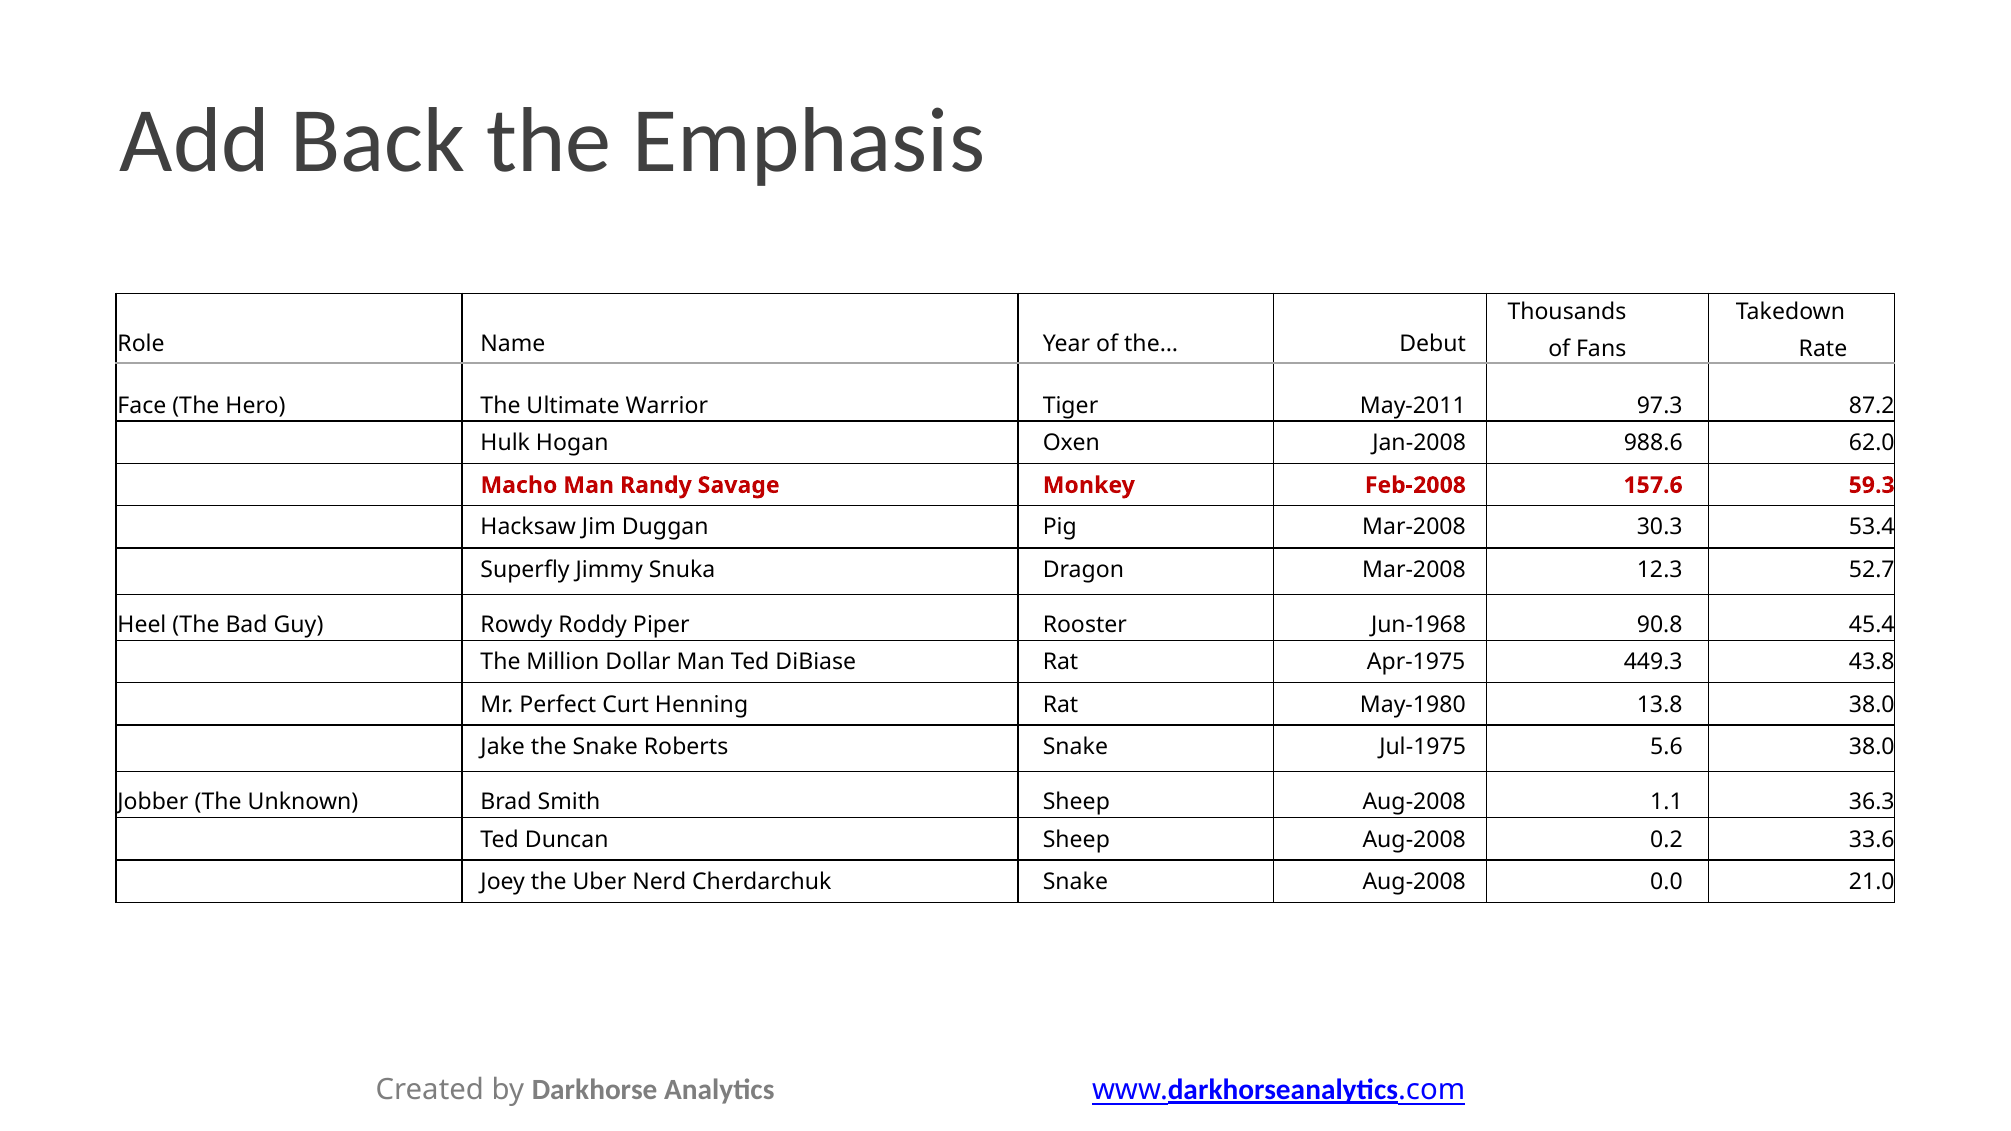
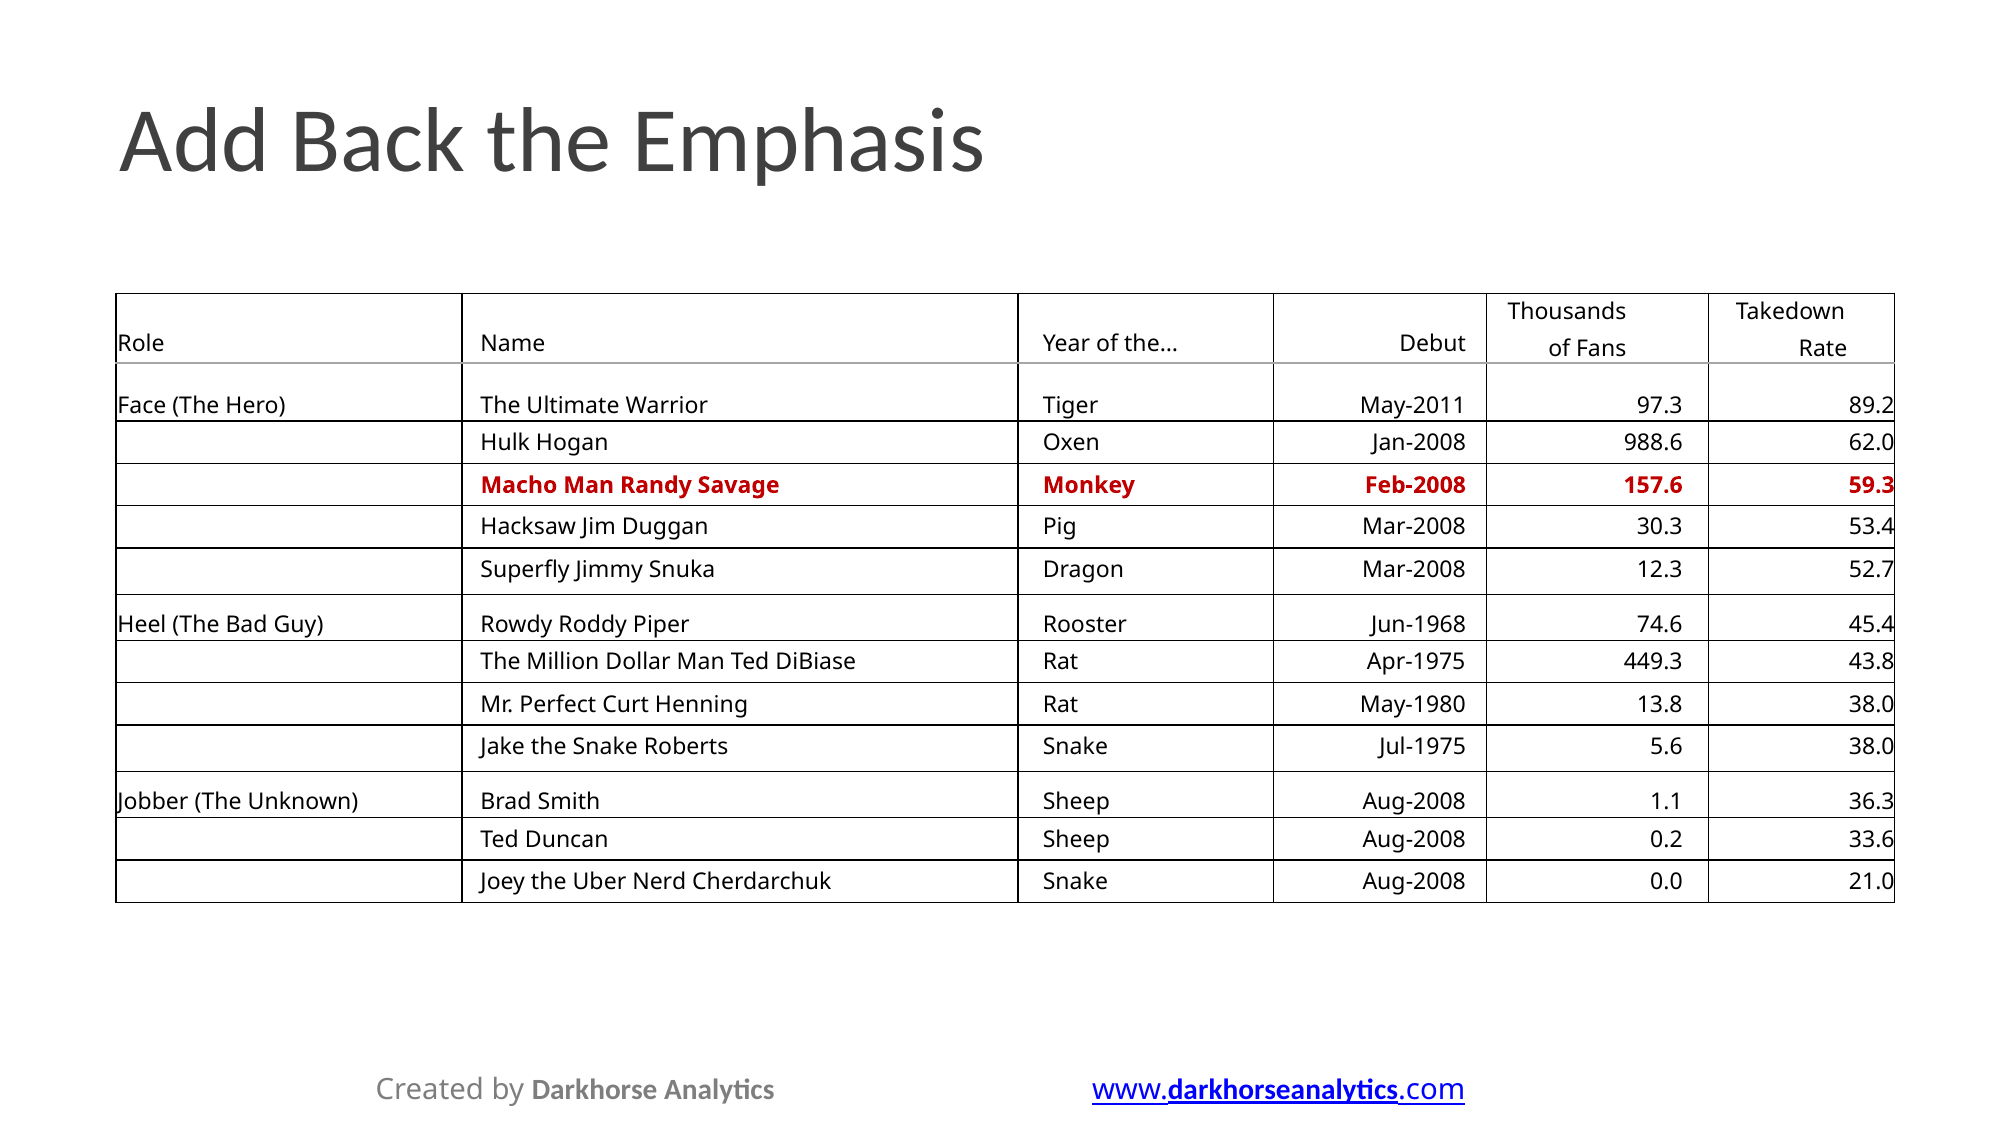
87.2: 87.2 -> 89.2 (1872, 406)
90.8: 90.8 -> 74.6 (1660, 625)
